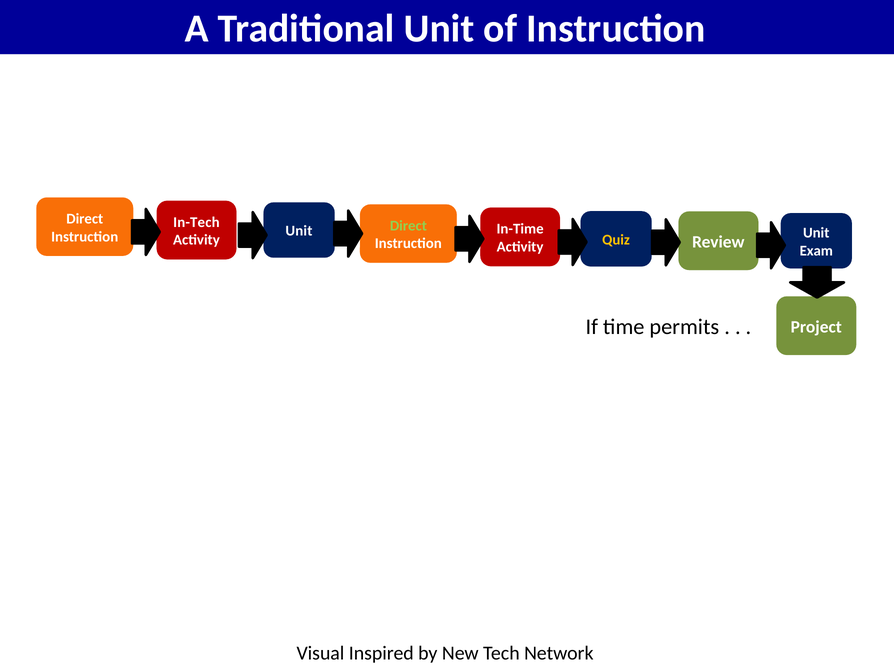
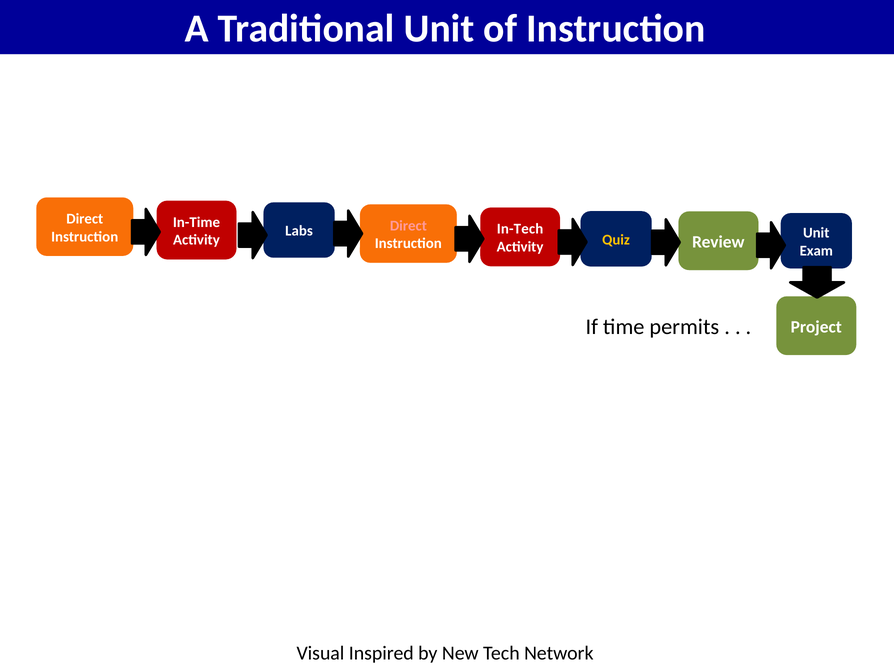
In-Tech: In-Tech -> In-Time (196, 222)
Direct colour: light green -> pink (408, 226)
In-Time: In-Time -> In-Tech (520, 229)
Unit: Unit -> Labs (299, 231)
